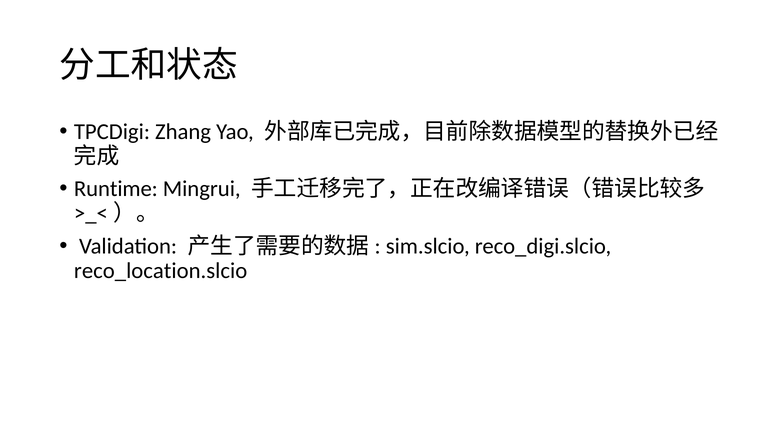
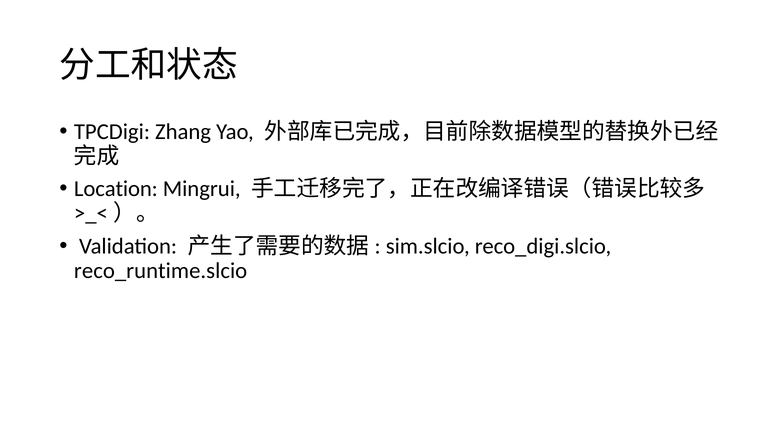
Runtime: Runtime -> Location (116, 189)
reco_location.slcio: reco_location.slcio -> reco_runtime.slcio (161, 271)
